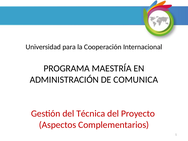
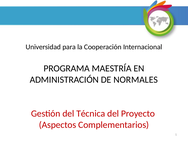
COMUNICA: COMUNICA -> NORMALES (136, 80)
